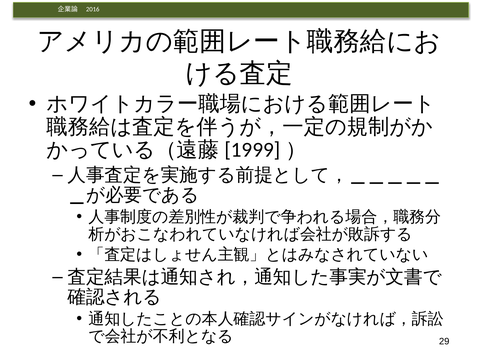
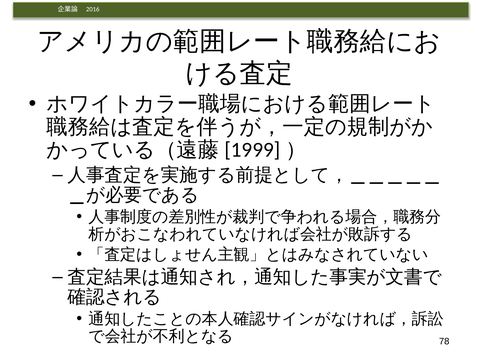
29: 29 -> 78 (444, 341)
